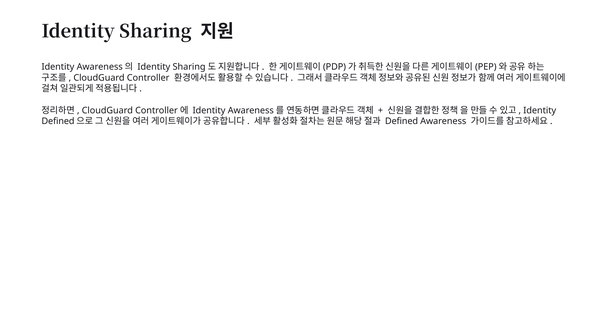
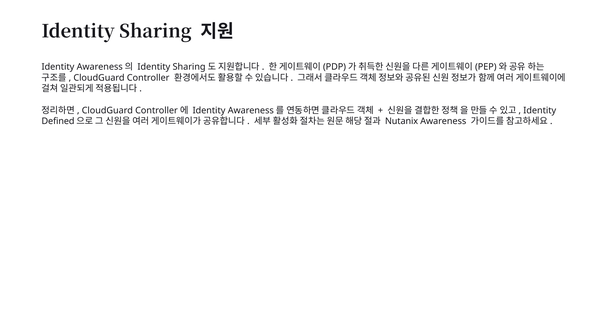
Defined: Defined -> Nutanix (402, 121)
